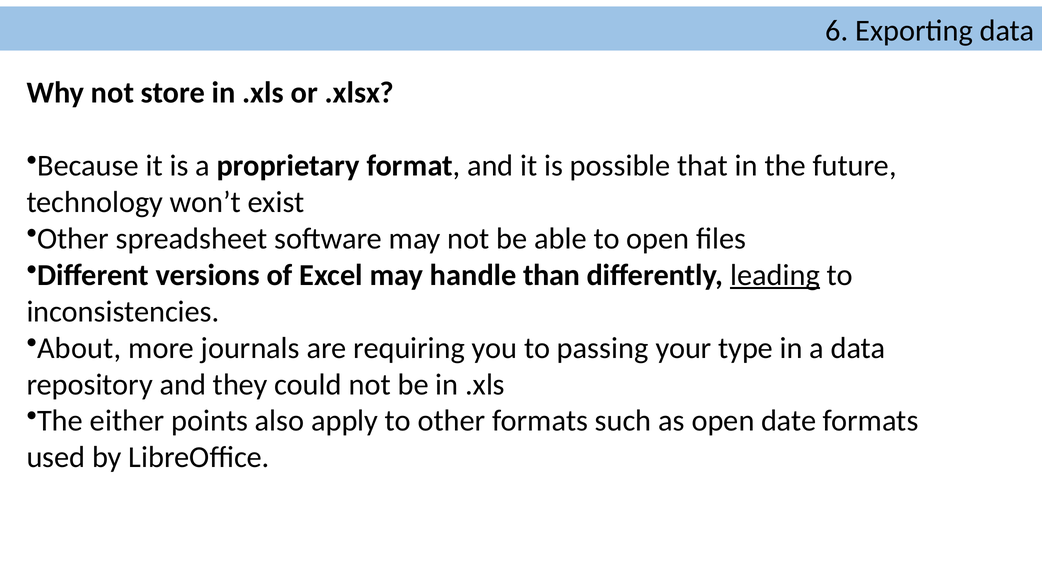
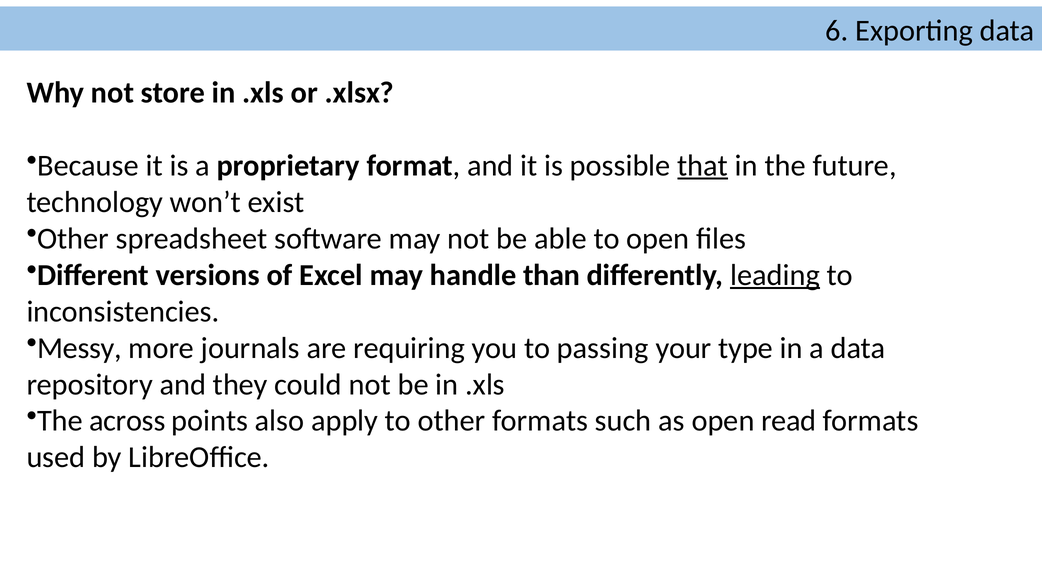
that underline: none -> present (703, 166)
About: About -> Messy (80, 348)
either: either -> across (127, 421)
date: date -> read (789, 421)
